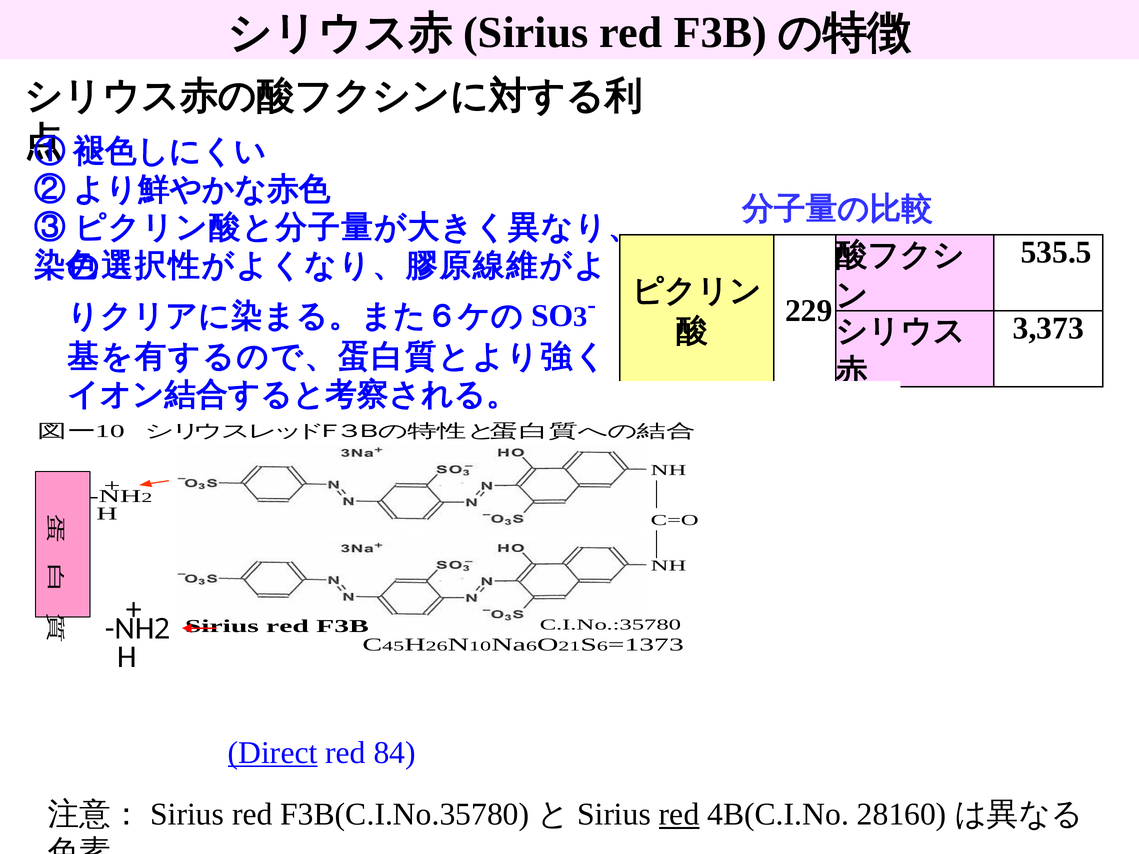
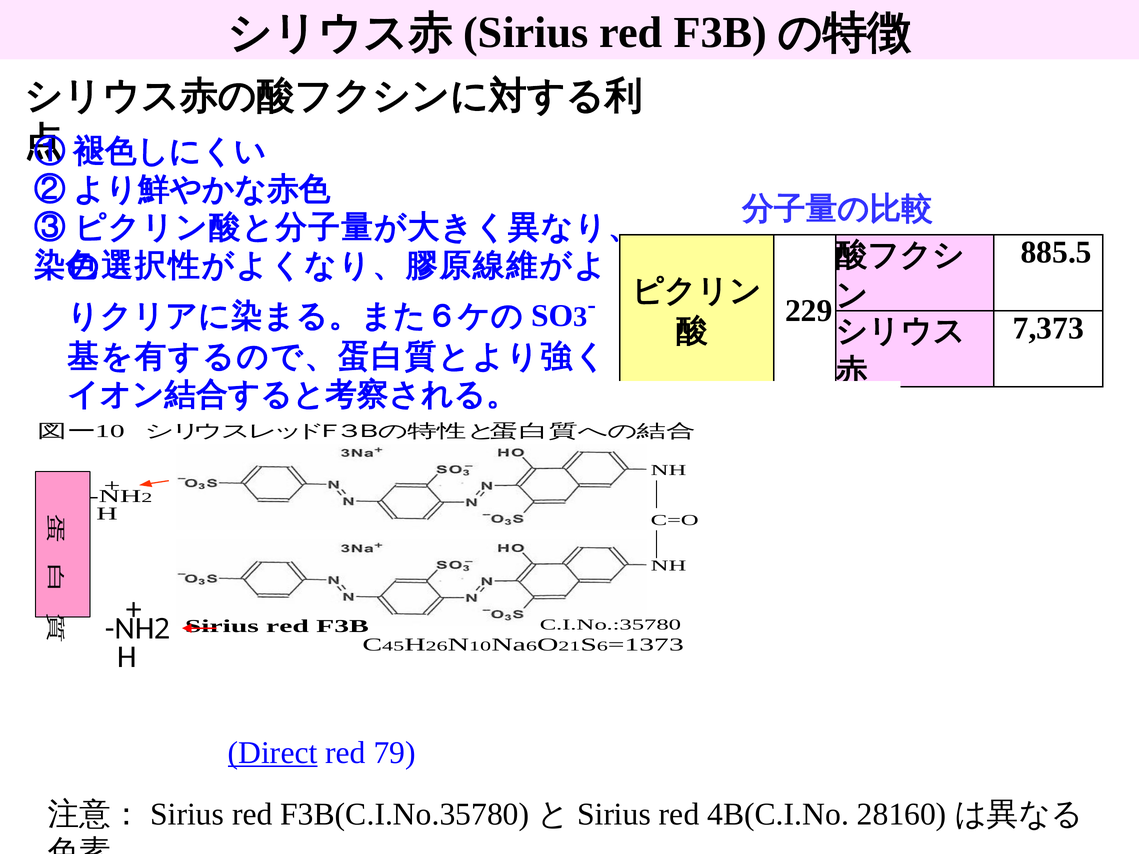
535.5: 535.5 -> 885.5 (1056, 253)
3,373: 3,373 -> 7,373 (1048, 329)
84: 84 -> 79 (395, 753)
red underline: present -> none (679, 815)
